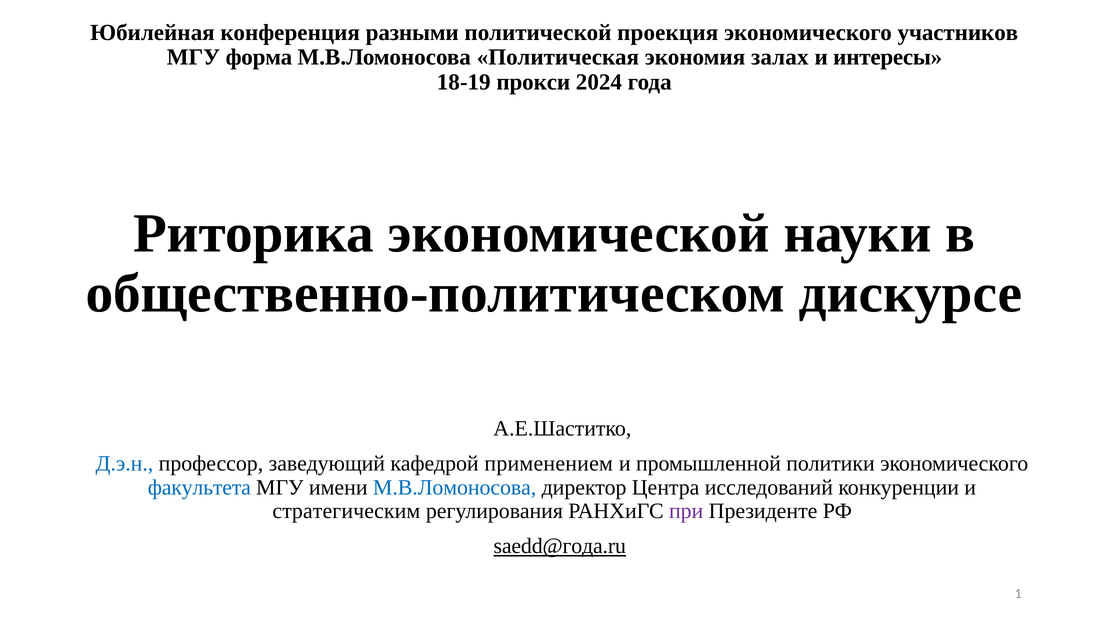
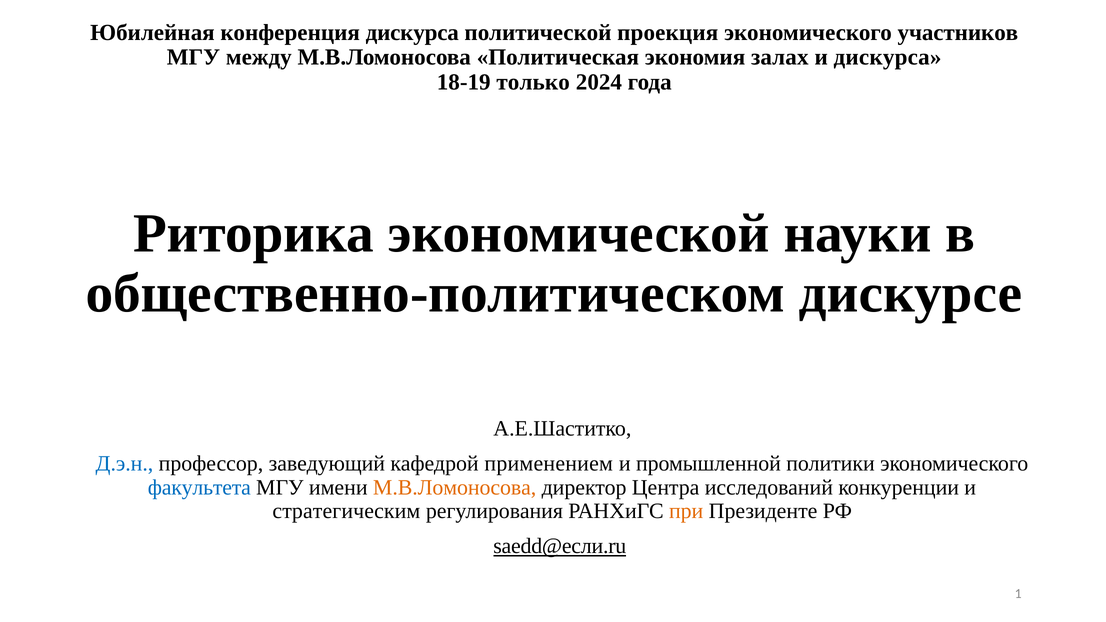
конференция разными: разными -> дискурса (412, 32)
форма: форма -> между (259, 57)
и интересы: интересы -> дискурса (888, 57)
прокси: прокси -> только (533, 82)
М.В.Ломоносова colour: blue -> orange (455, 487)
при colour: purple -> orange (686, 511)
saedd@года.ru: saedd@года.ru -> saedd@если.ru (560, 546)
